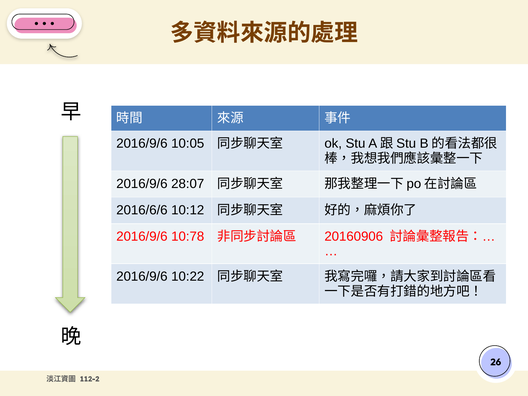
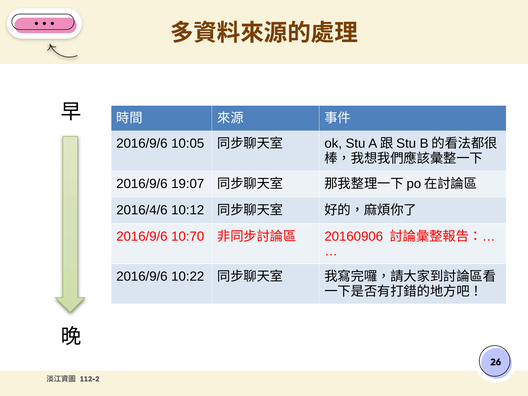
28:07: 28:07 -> 19:07 (188, 184)
2016/6/6: 2016/6/6 -> 2016/4/6 (142, 210)
10:78: 10:78 -> 10:70 (188, 236)
